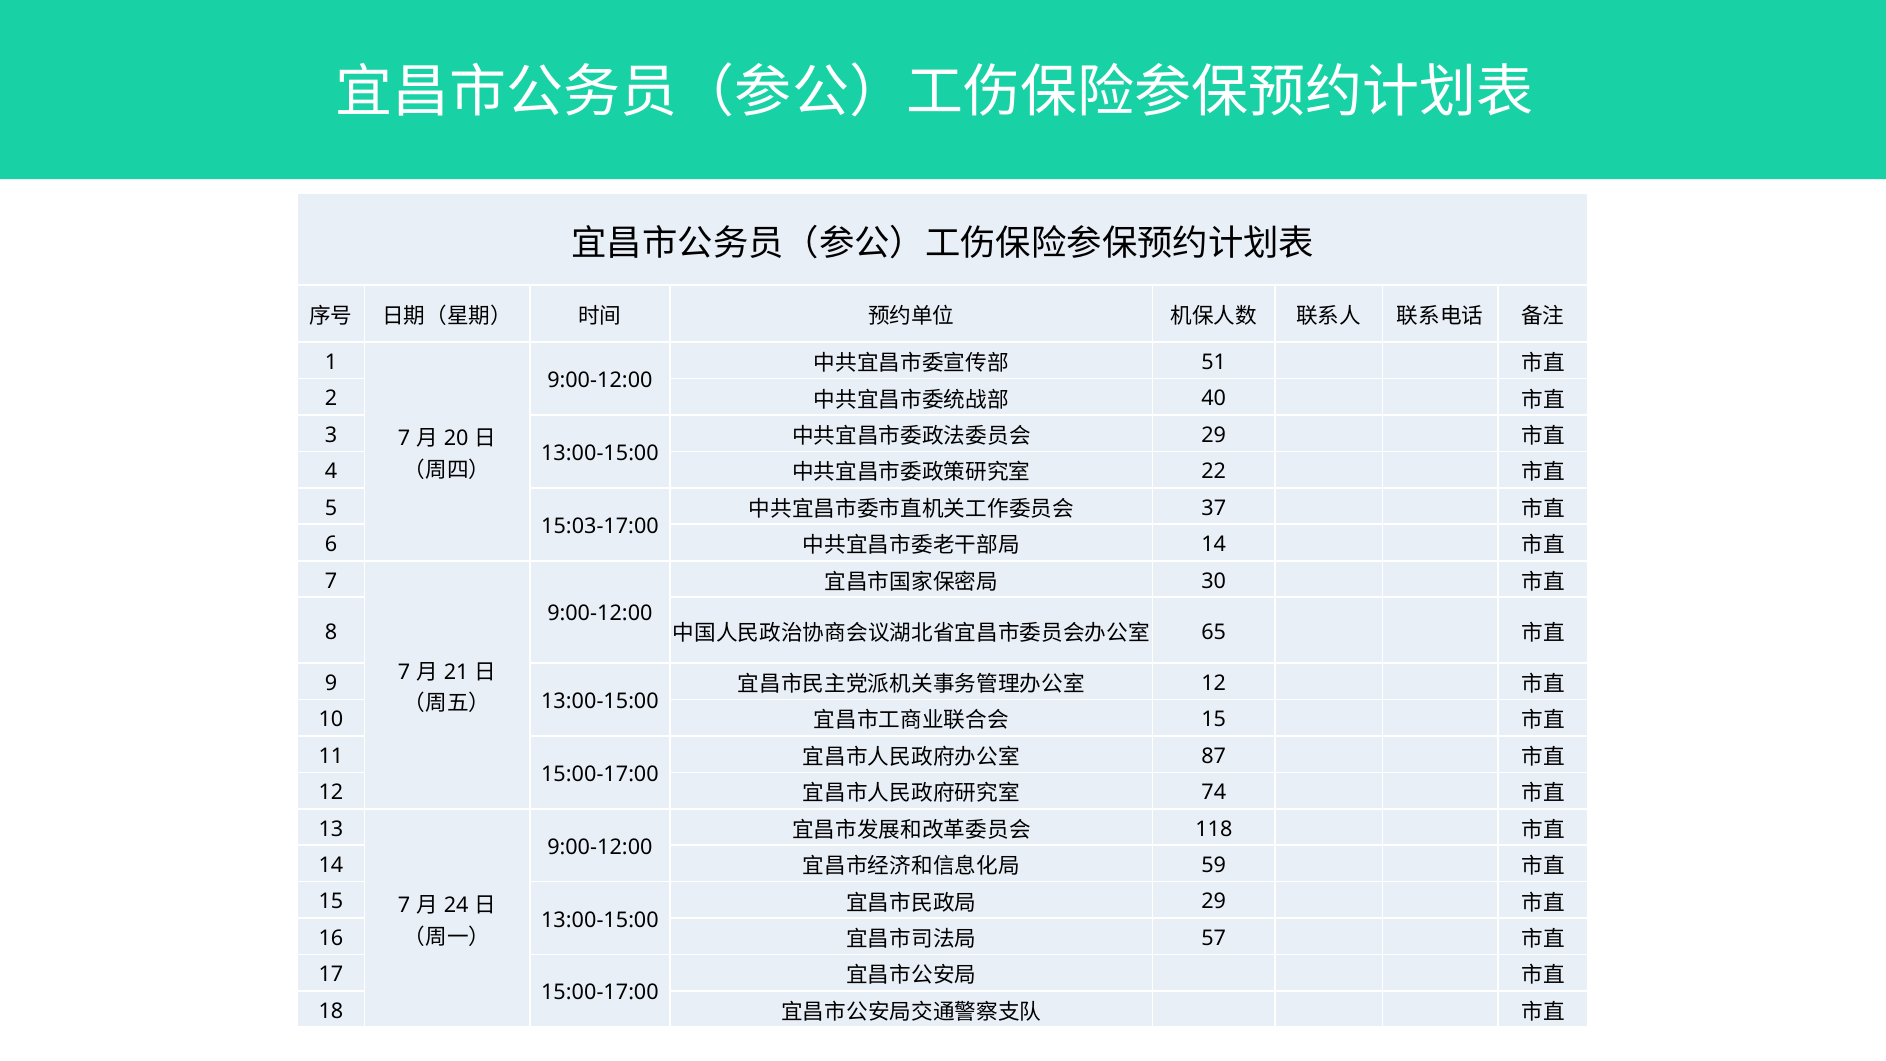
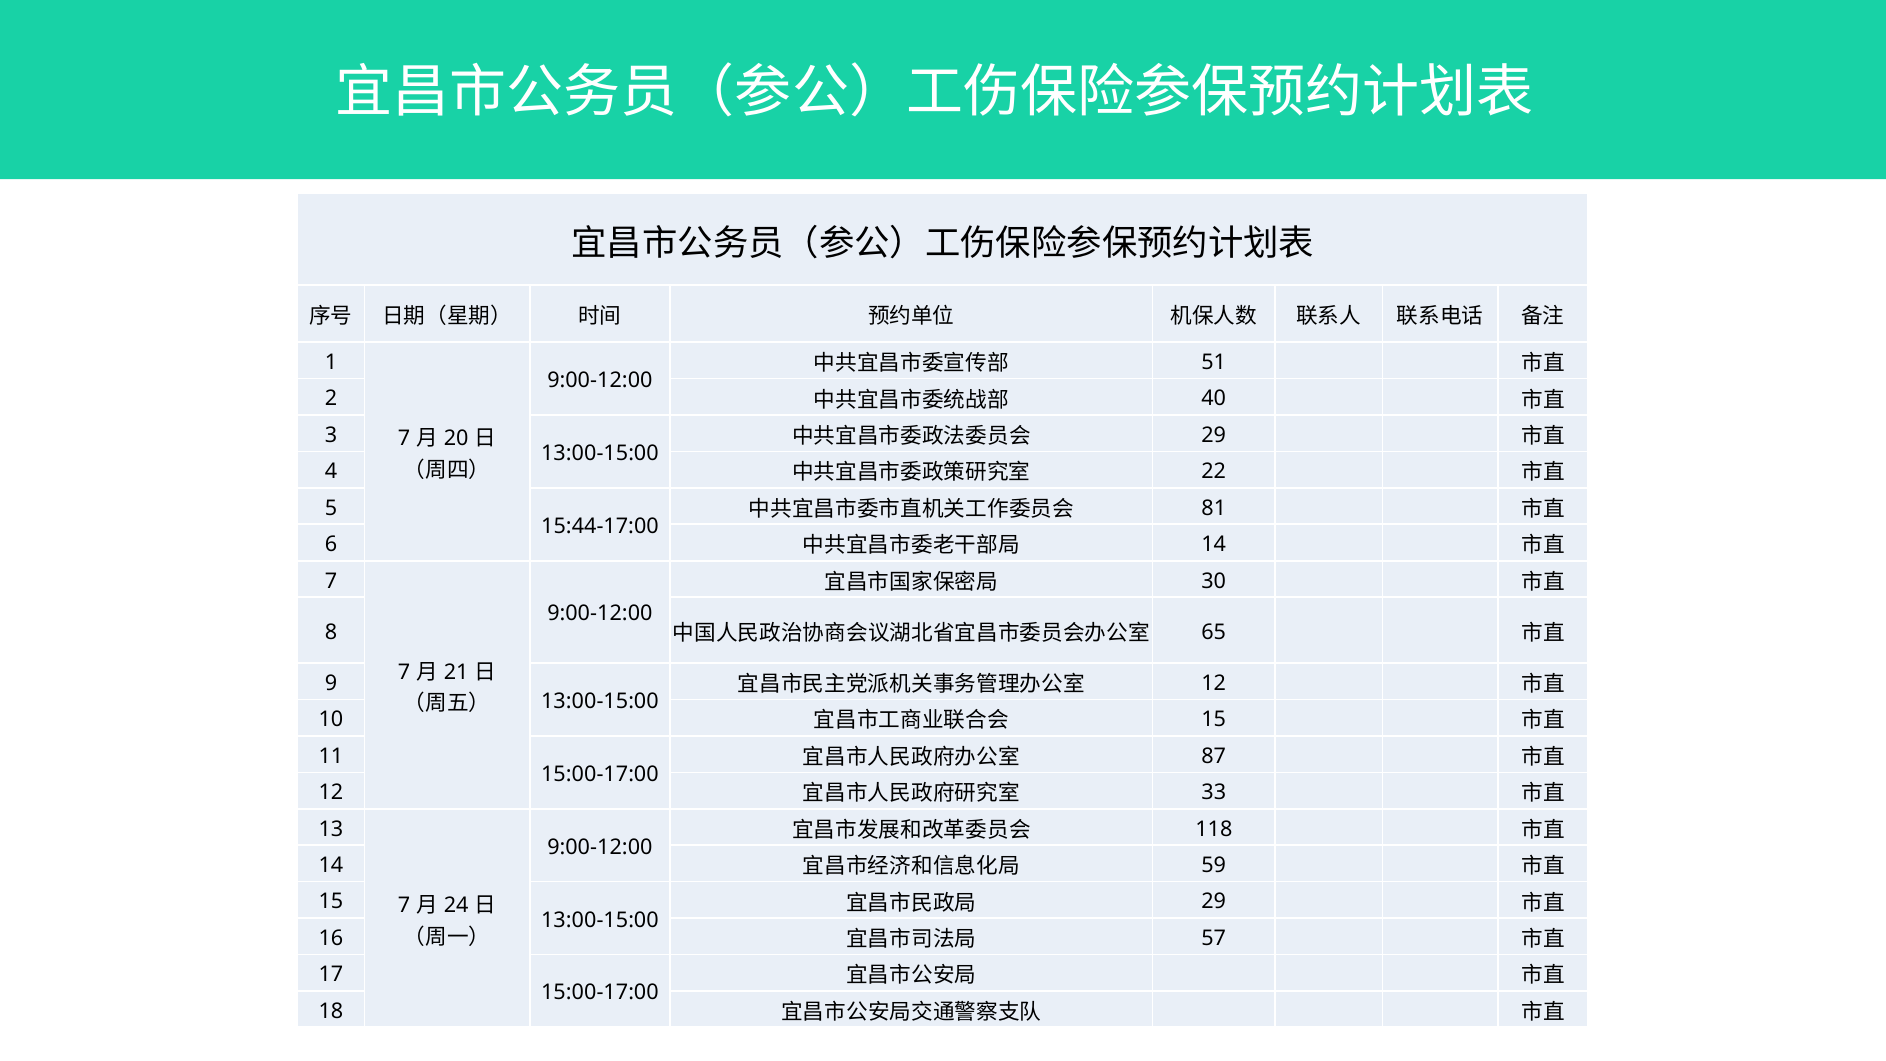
37: 37 -> 81 (1214, 508)
15:03-17:00: 15:03-17:00 -> 15:44-17:00 (600, 526)
74: 74 -> 33 (1214, 793)
